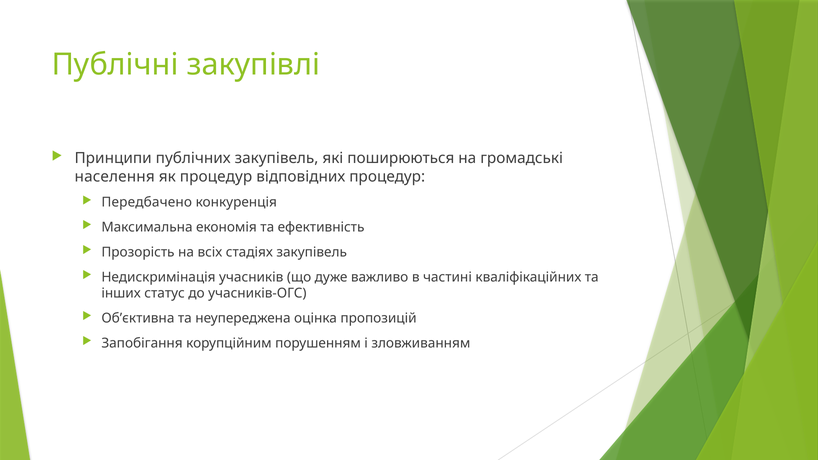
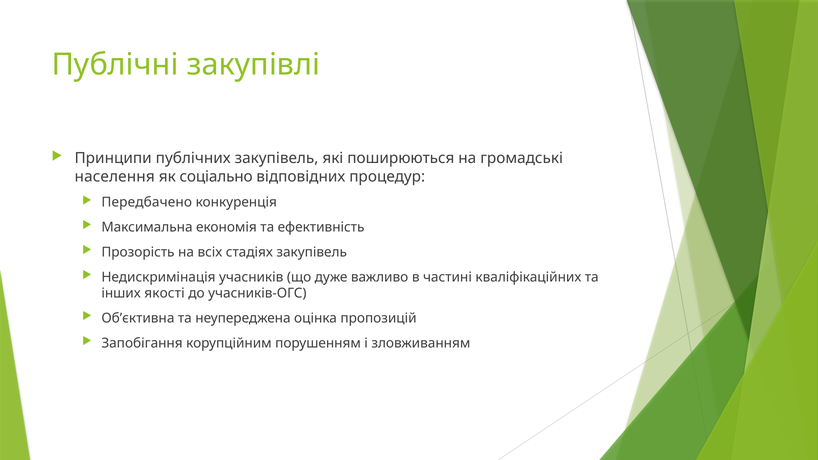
як процедур: процедур -> соціально (216, 177)
статус: статус -> якості (164, 293)
